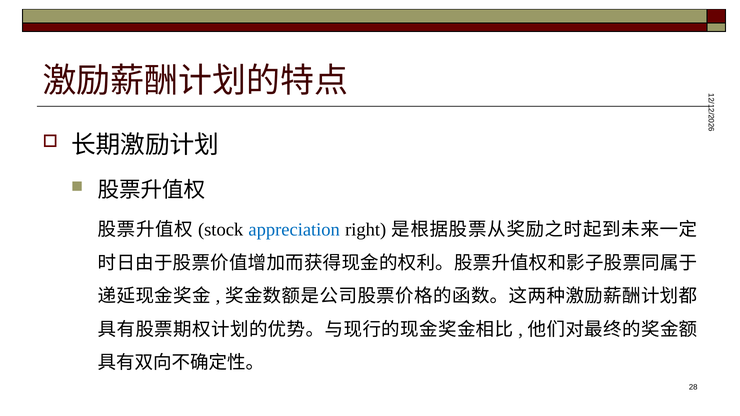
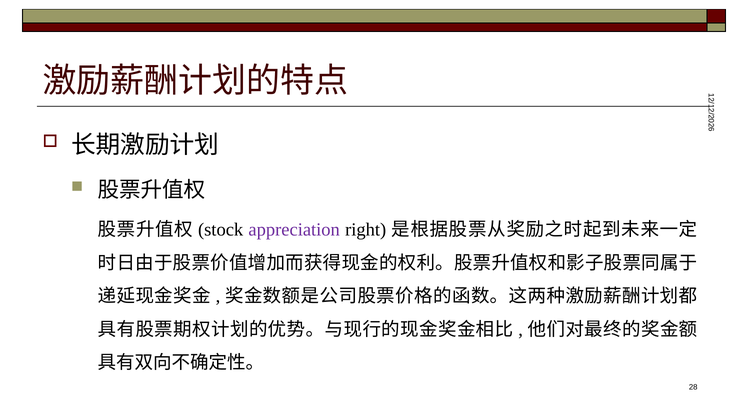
appreciation colour: blue -> purple (294, 230)
